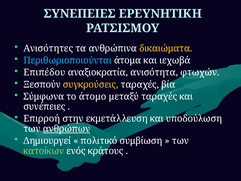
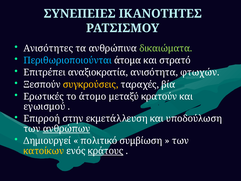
ΕΡΕΥΝΗΤΙΚΗ: ΕΡΕΥΝΗΤΙΚΗ -> ΙΚΑΝΟΤΗΤΕΣ (160, 14)
δικαιώματα colour: yellow -> light green (166, 48)
ιεχωβά: ιεχωβά -> στρατό (175, 60)
Επιπέδου: Επιπέδου -> Επιτρέπει (45, 72)
Σύμφωνα: Σύμφωνα -> Ερωτικές (44, 96)
μεταξύ ταραχές: ταραχές -> κρατούν (159, 96)
συνέπειες: συνέπειες -> εγωισμού (44, 107)
κατοίκων colour: light green -> yellow (44, 151)
κράτους underline: none -> present (106, 151)
